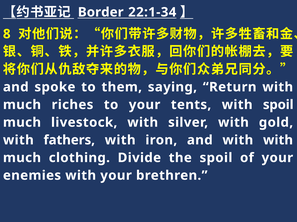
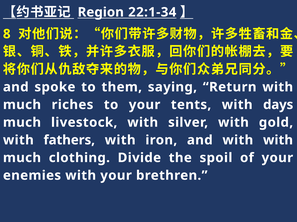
Border: Border -> Region (101, 12)
with spoil: spoil -> days (278, 105)
